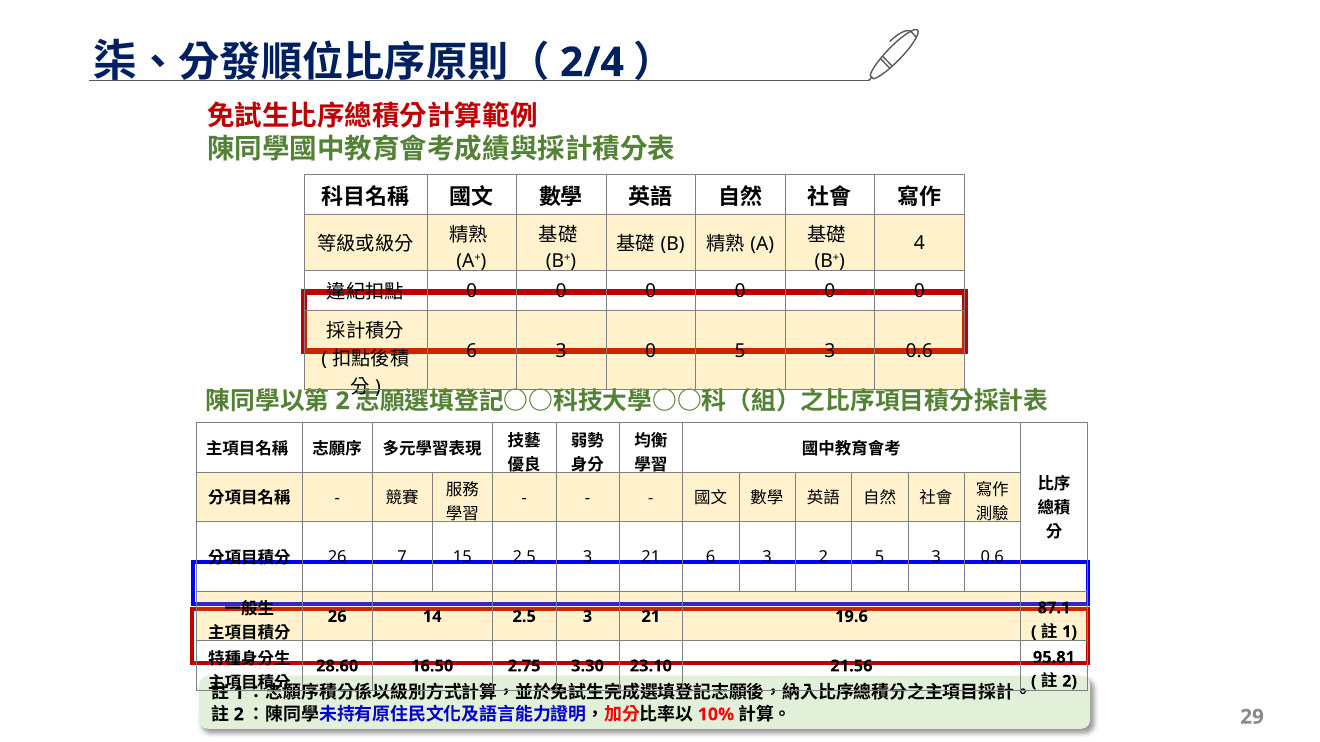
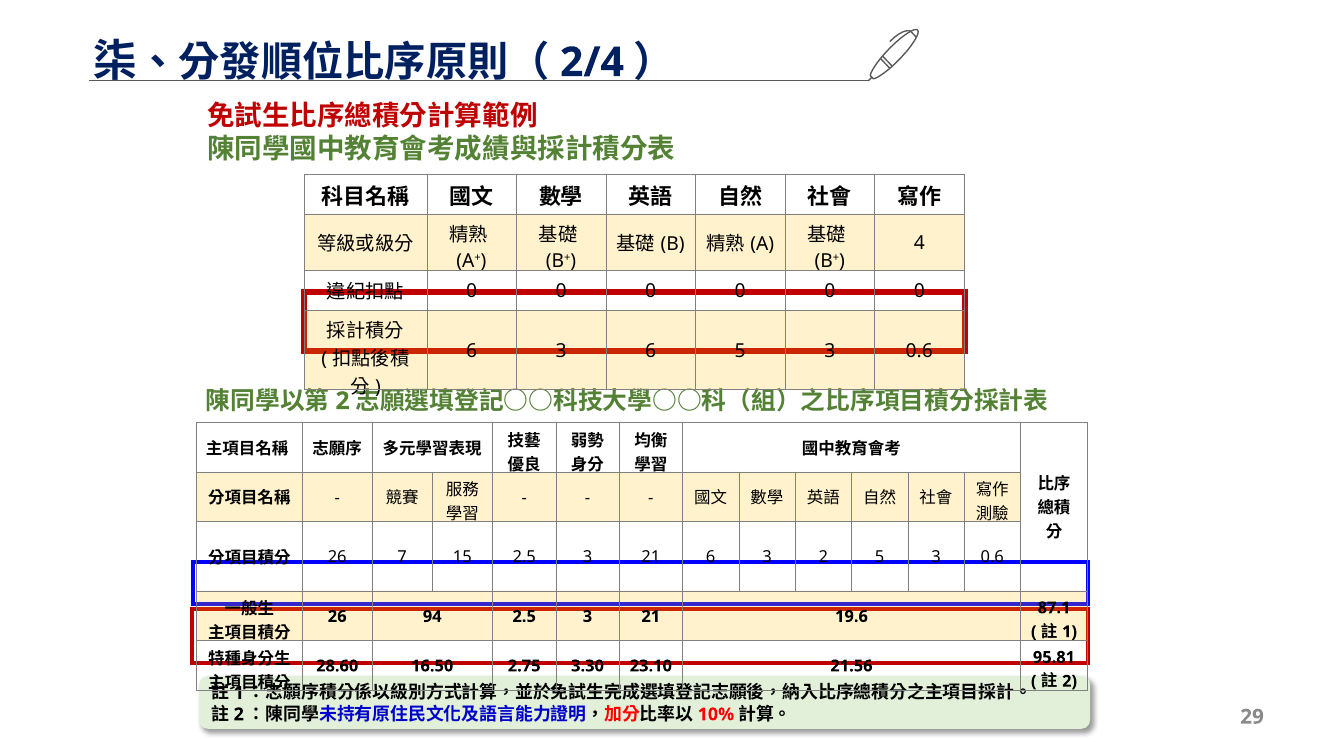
3 0: 0 -> 6 (651, 351)
14: 14 -> 94 (432, 617)
